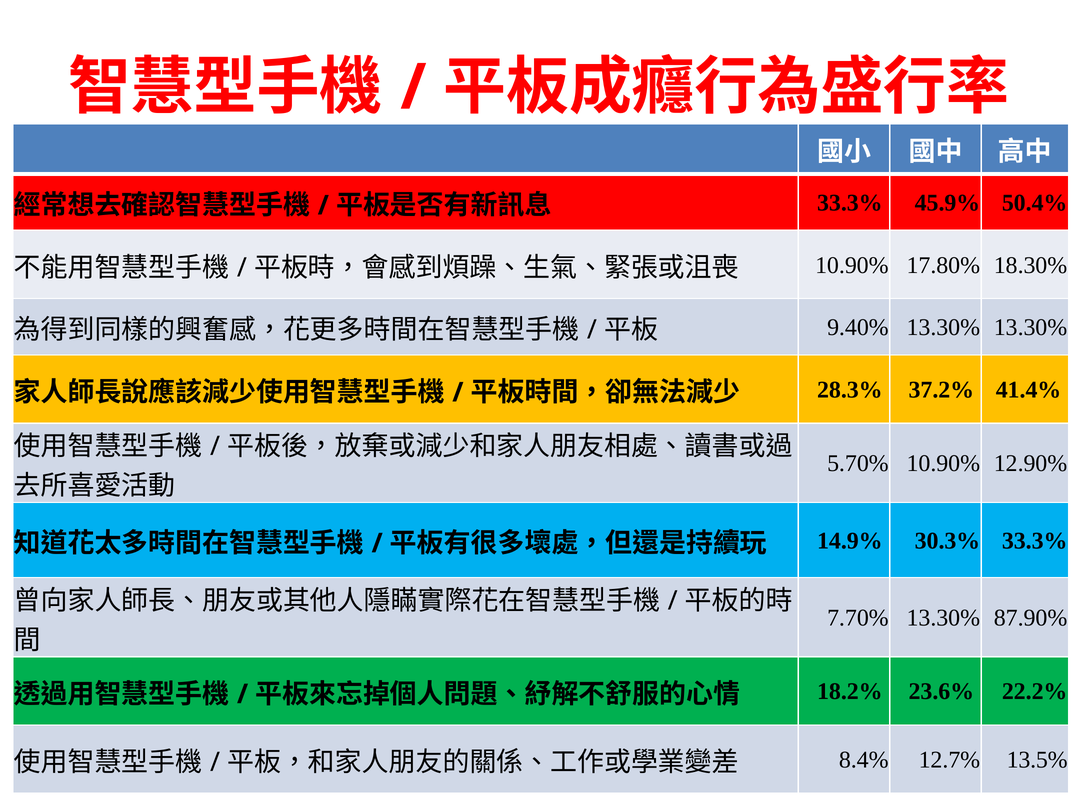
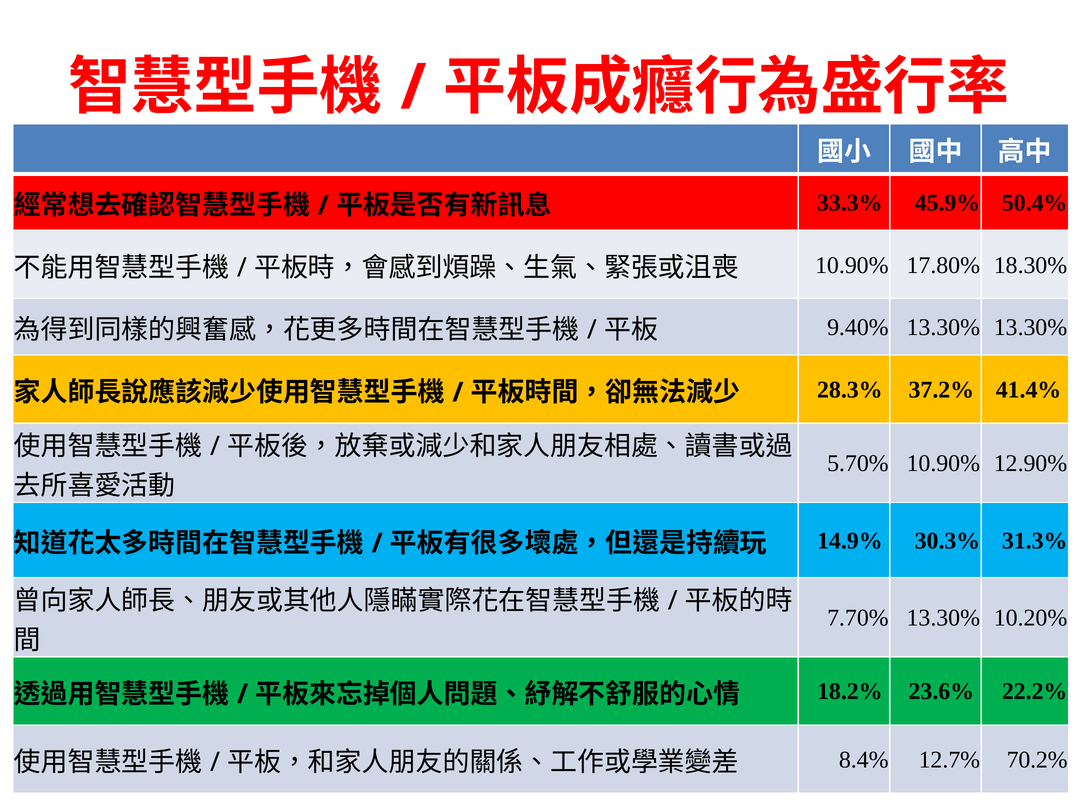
30.3% 33.3%: 33.3% -> 31.3% (1035, 541)
87.90%: 87.90% -> 10.20% (1031, 618)
13.5%: 13.5% -> 70.2% (1037, 759)
